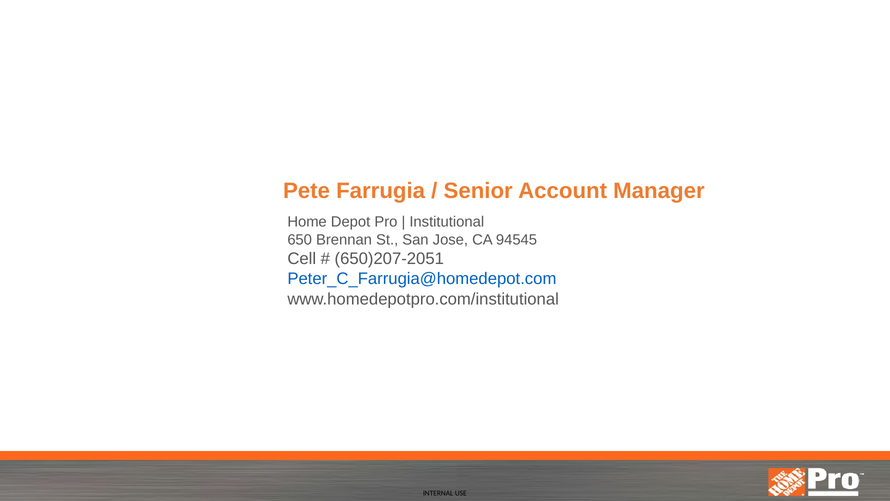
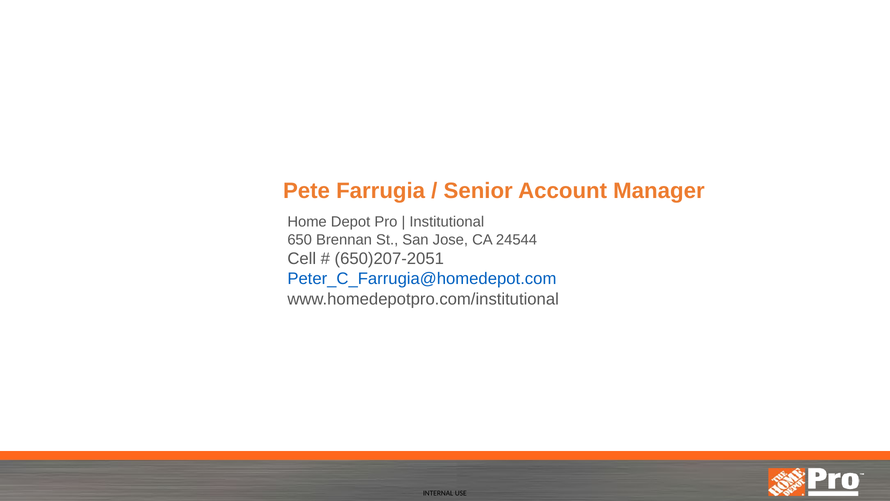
94545: 94545 -> 24544 (517, 240)
